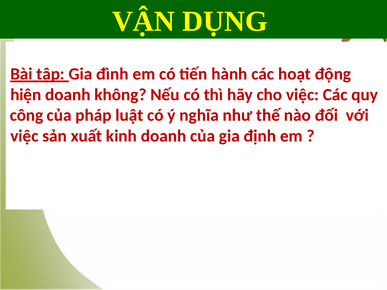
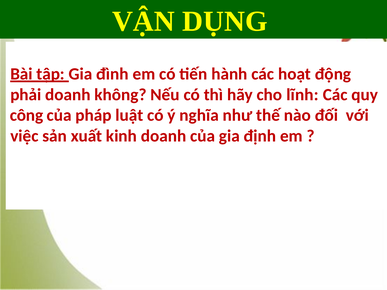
hiện: hiện -> phải (26, 95)
cho việc: việc -> lĩnh (302, 95)
